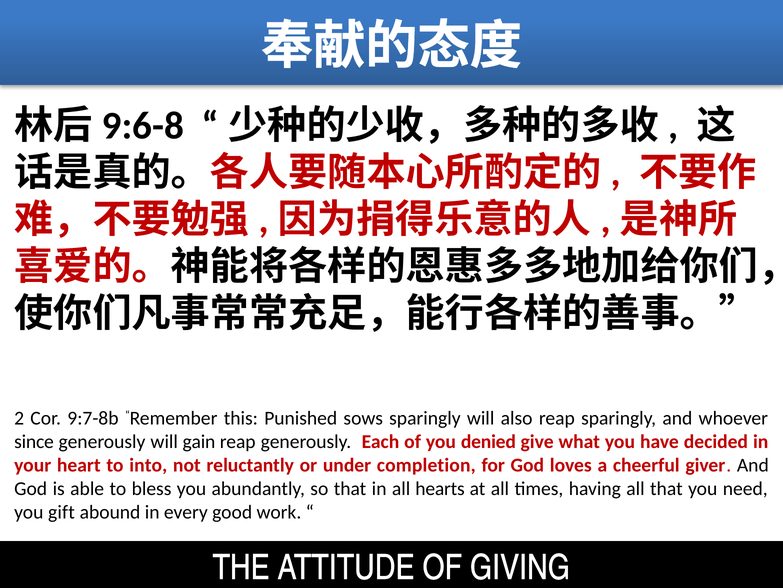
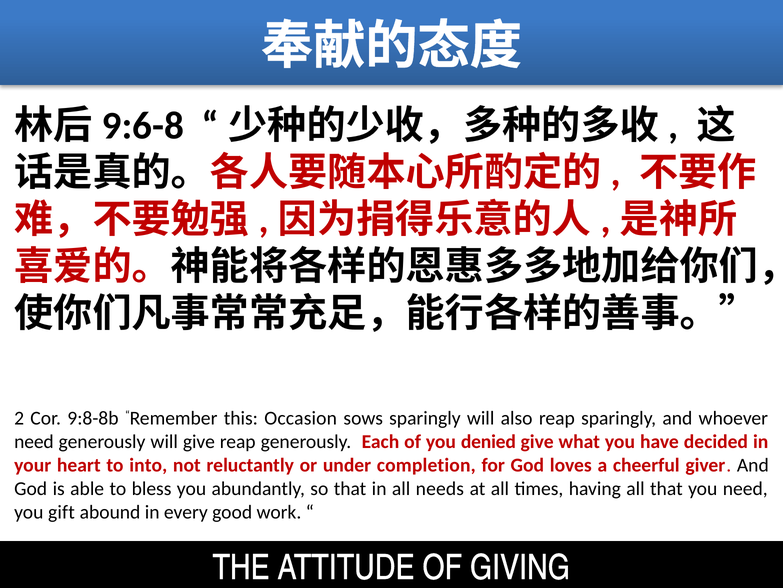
9:7-8b: 9:7-8b -> 9:8-8b (93, 418)
Punished: Punished -> Occasion (301, 418)
since: since -> need (34, 441)
will gain: gain -> give (199, 441)
hearts: hearts -> needs (440, 488)
